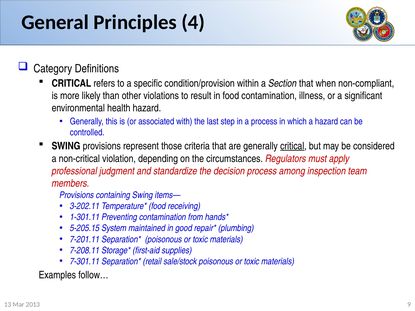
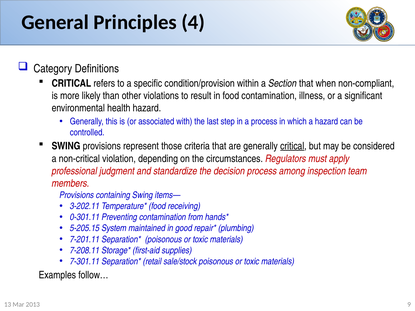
1-301.11: 1-301.11 -> 0-301.11 (85, 217)
